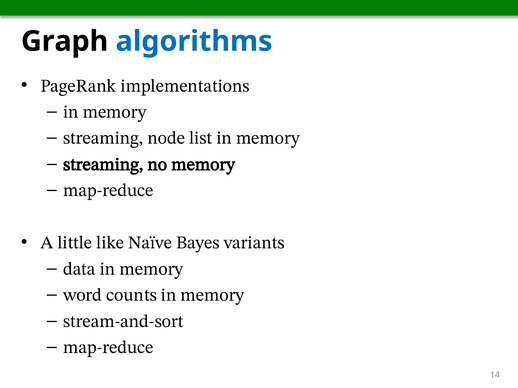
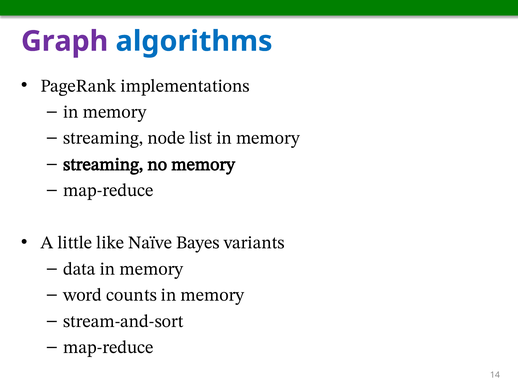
Graph colour: black -> purple (65, 41)
